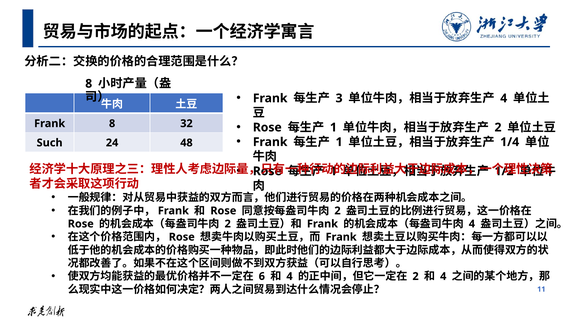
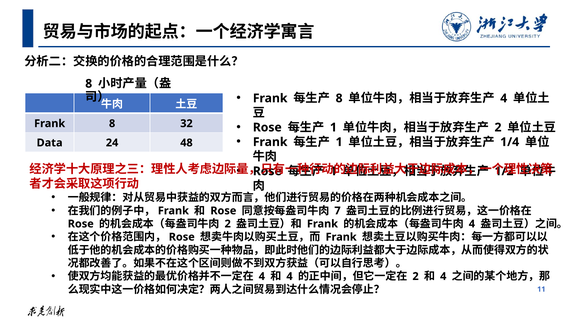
3: 3 -> 8 (339, 98)
Such: Such -> Data (50, 143)
2: 2 -> 7 (337, 211)
6: 6 -> 4 (262, 276)
